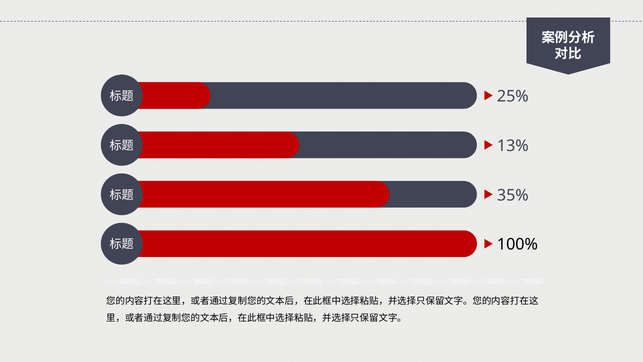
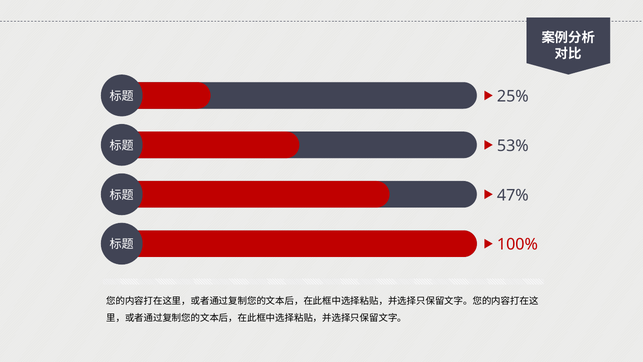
13%: 13% -> 53% (513, 146)
35%: 35% -> 47% (513, 195)
100% colour: black -> red (517, 244)
